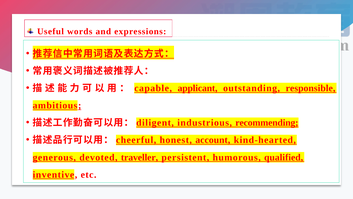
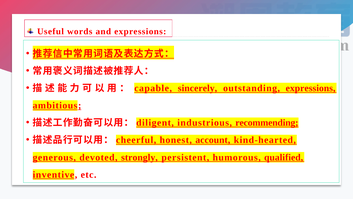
applicant: applicant -> sincerely (197, 88)
outstanding responsible: responsible -> expressions (311, 88)
traveller: traveller -> strongly (139, 157)
